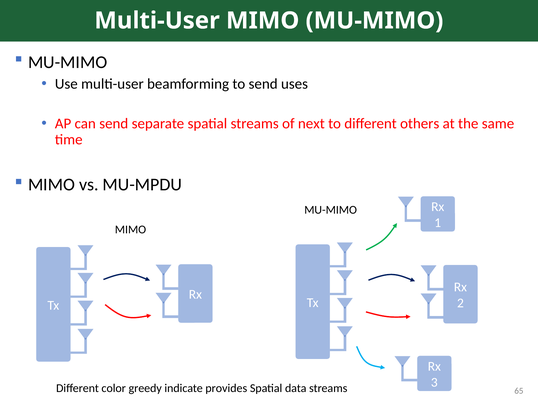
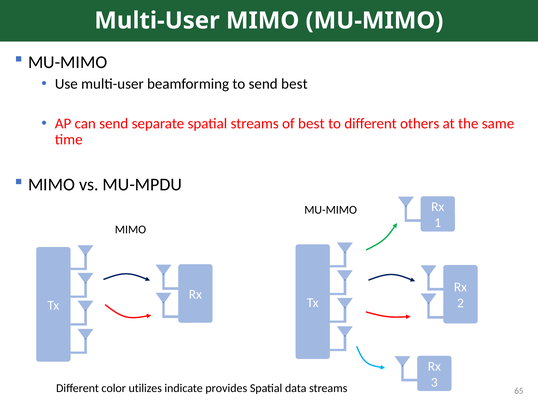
send uses: uses -> best (294, 84)
of next: next -> best (311, 124)
greedy: greedy -> utilizes (145, 389)
